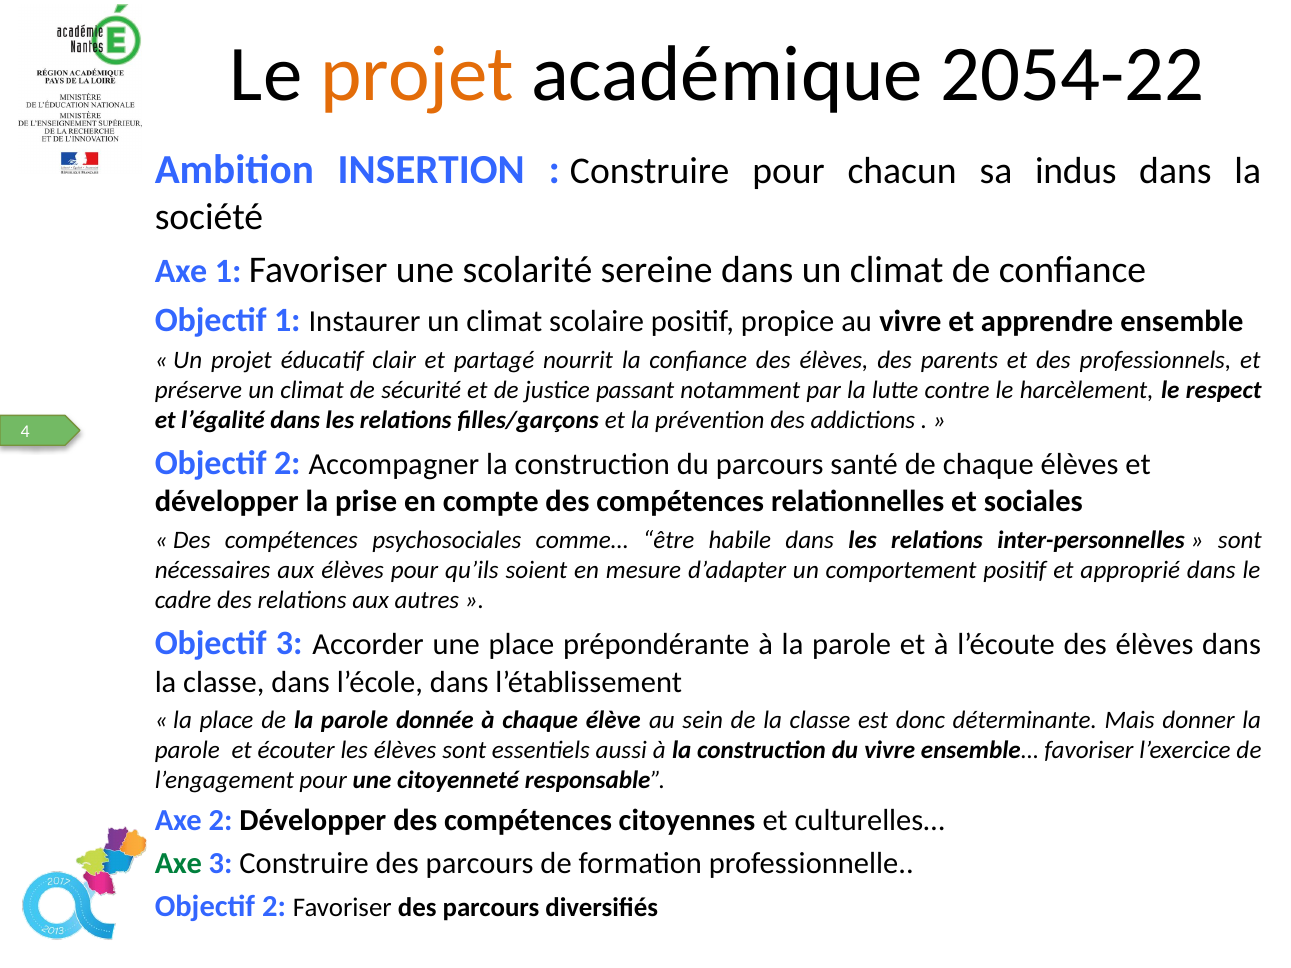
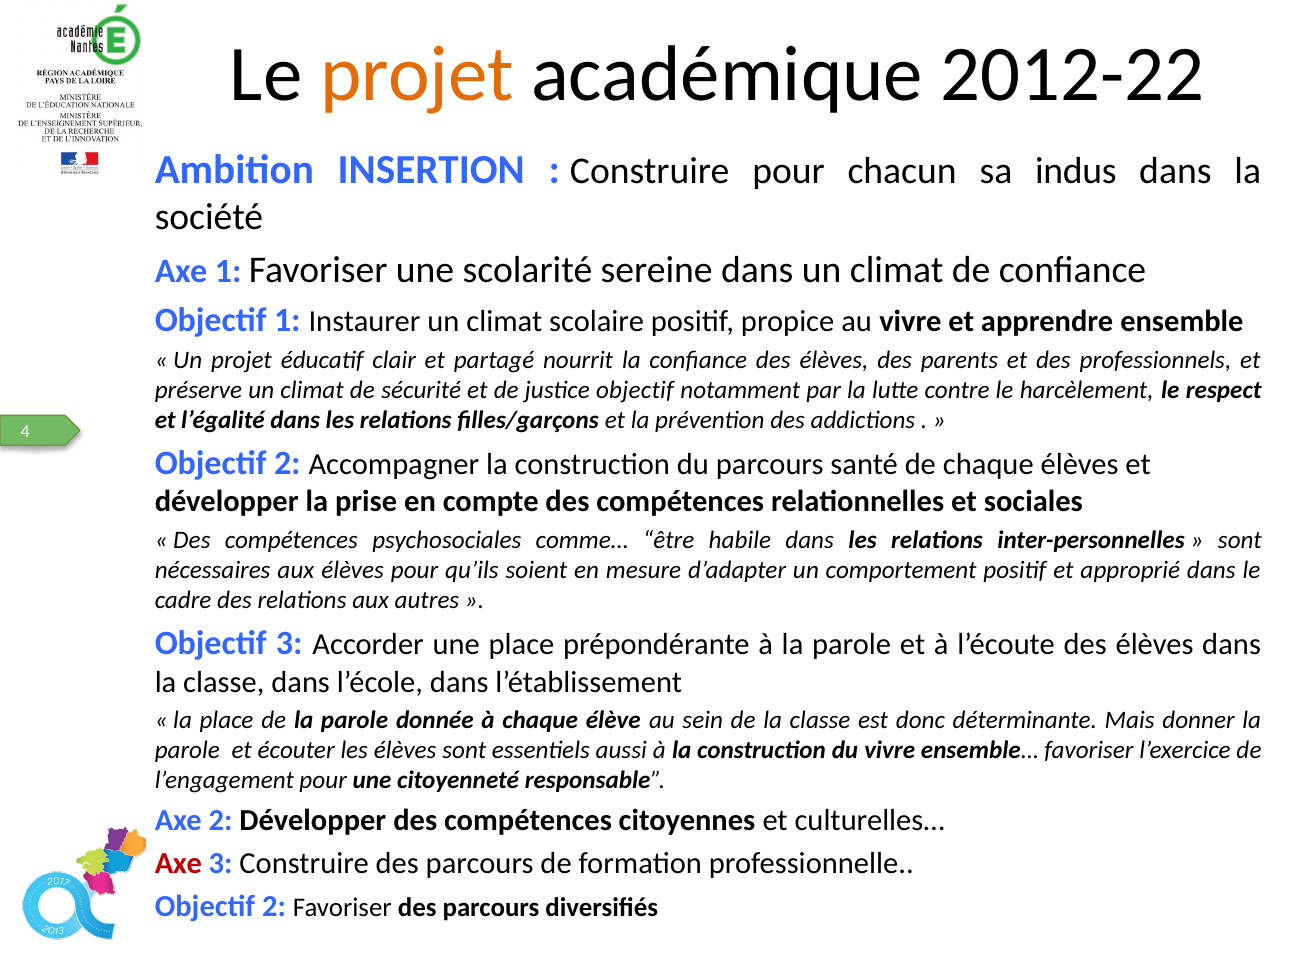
2054-22: 2054-22 -> 2012-22 (1073, 75)
justice passant: passant -> objectif (635, 390)
Axe colour: green -> red (178, 864)
